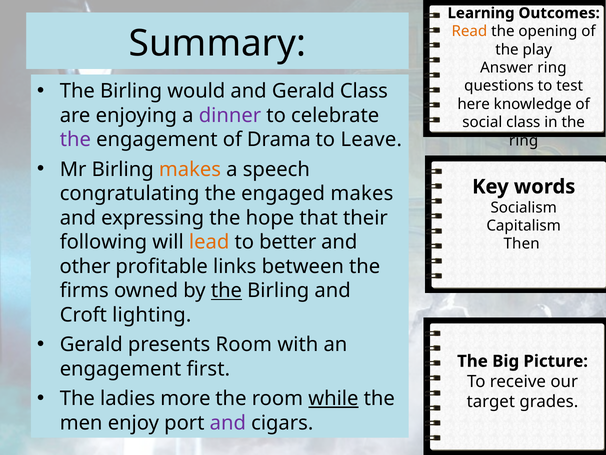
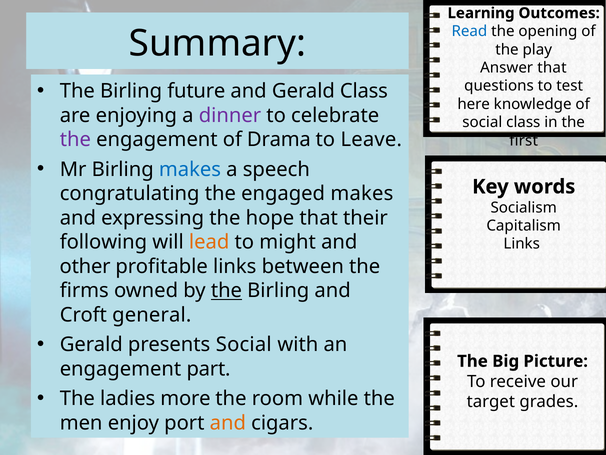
Read colour: orange -> blue (469, 31)
Answer ring: ring -> that (552, 68)
would: would -> future (196, 91)
ring: ring -> first (524, 140)
makes colour: orange -> blue (190, 169)
better: better -> might (288, 242)
Then: Then -> Links (522, 244)
lighting: lighting -> general (152, 315)
presents Room: Room -> Social (244, 344)
first: first -> part (209, 369)
while underline: present -> none (333, 398)
and colour: purple -> orange (228, 422)
